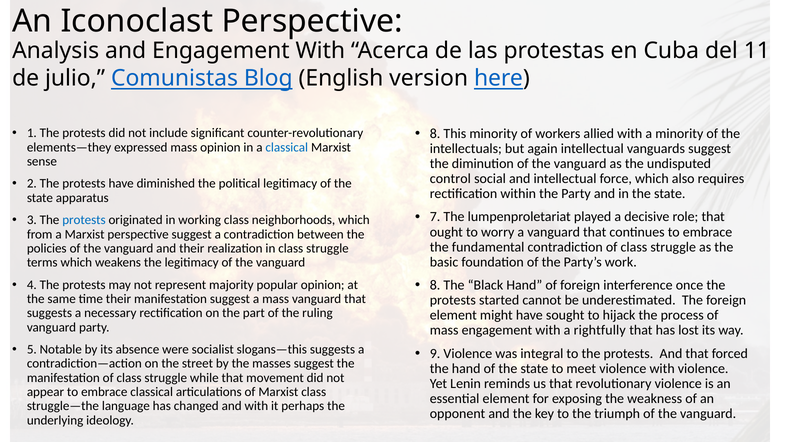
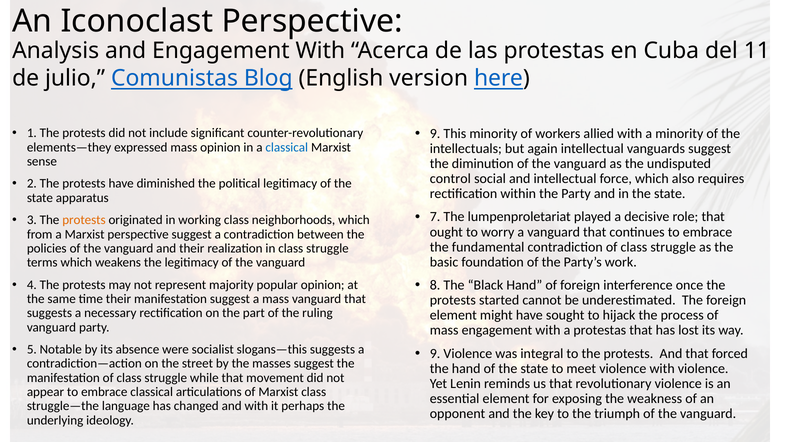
8: 8 -> 9 (435, 134)
protests colour: blue -> orange (84, 220)
a rightfully: rightfully -> protestas (600, 330)
